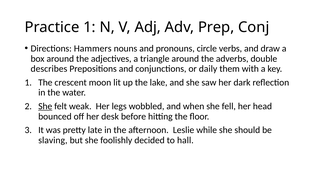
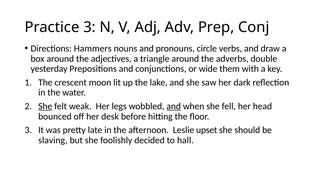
Practice 1: 1 -> 3 (89, 27)
describes: describes -> yesterday (49, 69)
daily: daily -> wide (208, 69)
and underline: none -> present (174, 106)
while: while -> upset (207, 130)
